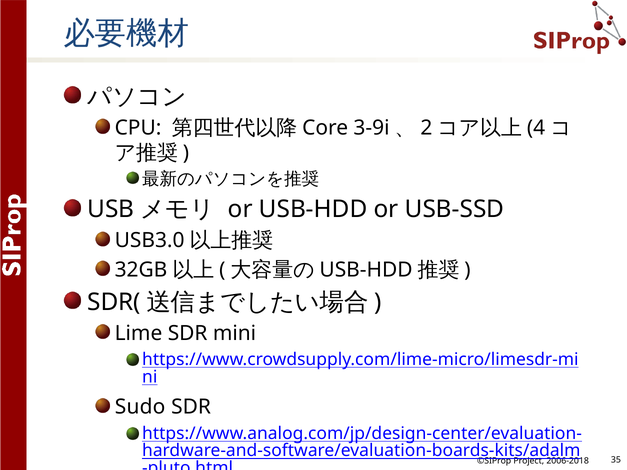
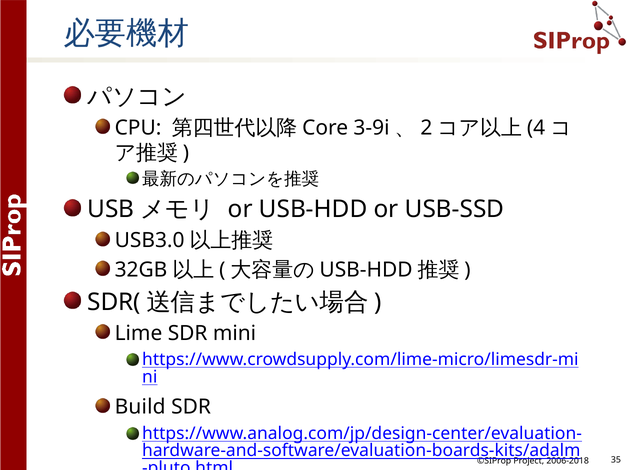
Sudo: Sudo -> Build (140, 407)
